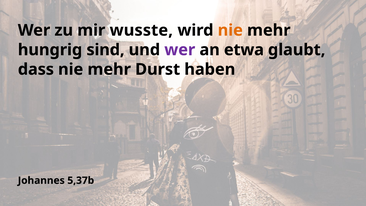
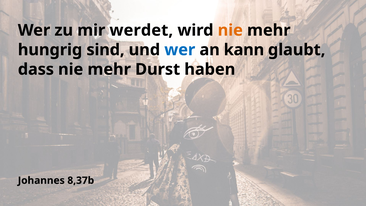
wusste: wusste -> werdet (141, 30)
wer colour: purple -> blue (180, 50)
etwa: etwa -> kann (244, 50)
5,37b: 5,37b -> 8,37b (81, 180)
